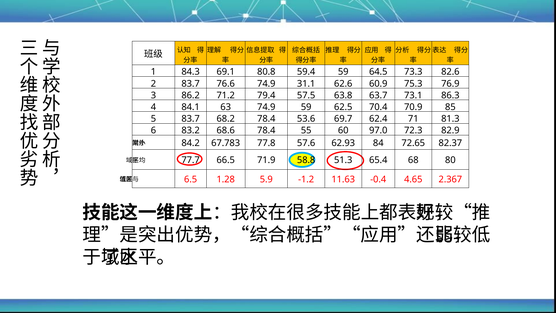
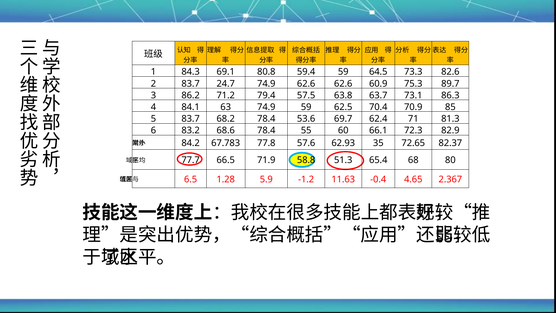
76.6: 76.6 -> 24.7 (226, 84)
74.9 31.1: 31.1 -> 62.6 (306, 84)
76.9: 76.9 -> 89.7 (450, 84)
97.0: 97.0 -> 66.1 (378, 130)
84: 84 -> 35 (378, 143)
